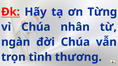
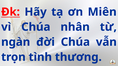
Từng: Từng -> Miên (102, 12)
